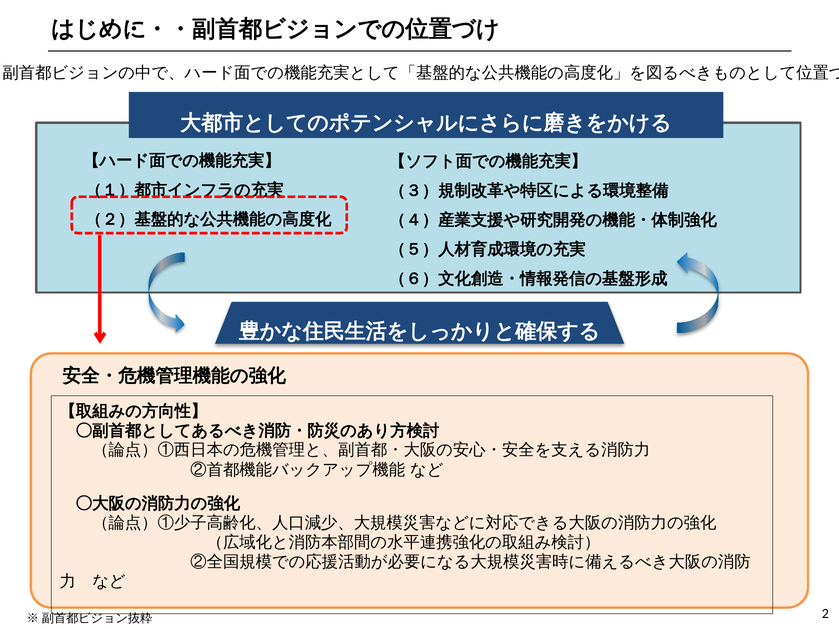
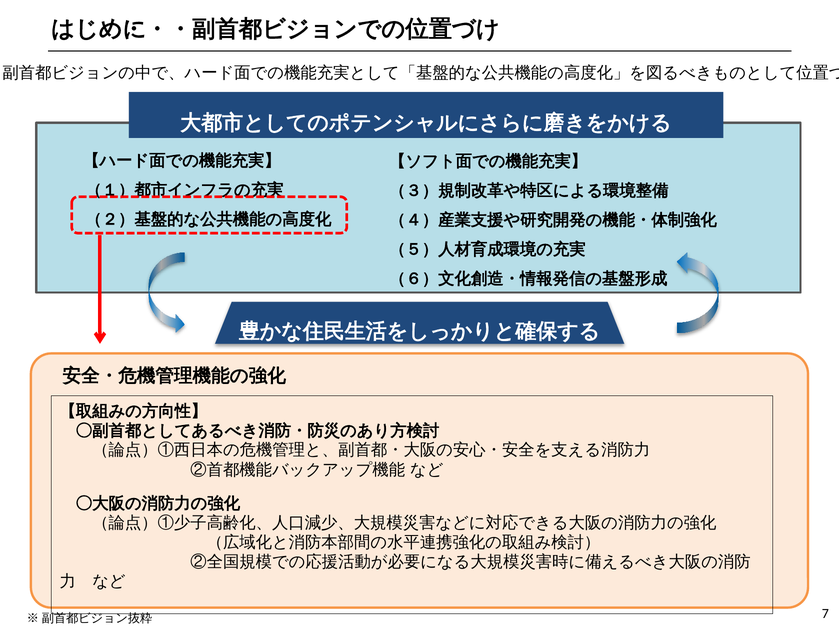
2: 2 -> 7 (825, 614)
